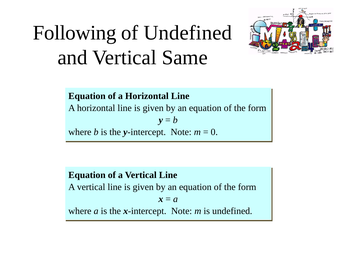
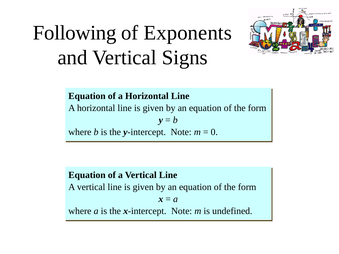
of Undefined: Undefined -> Exponents (188, 33)
Same: Same -> Signs (185, 58)
